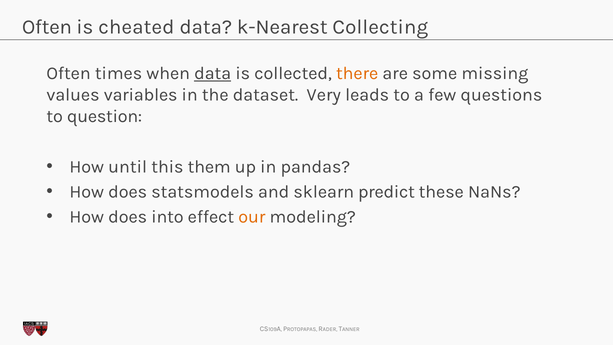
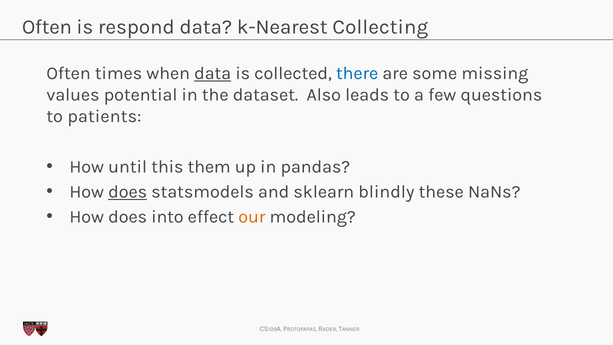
cheated: cheated -> respond (136, 27)
there colour: orange -> blue (357, 73)
variables: variables -> potential (141, 95)
Very: Very -> Also (324, 95)
question: question -> patients (104, 116)
does underline: none -> present (128, 192)
predict: predict -> blindly (386, 192)
